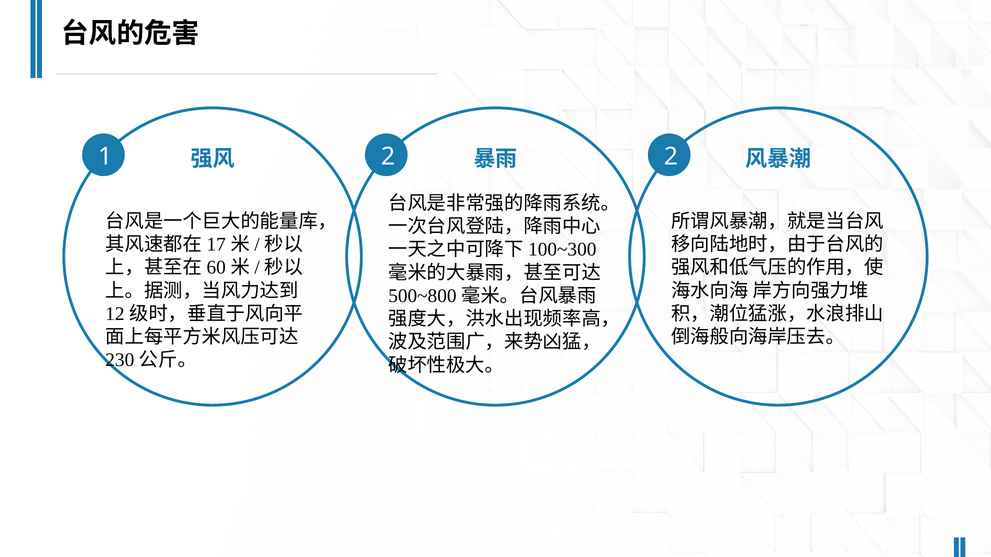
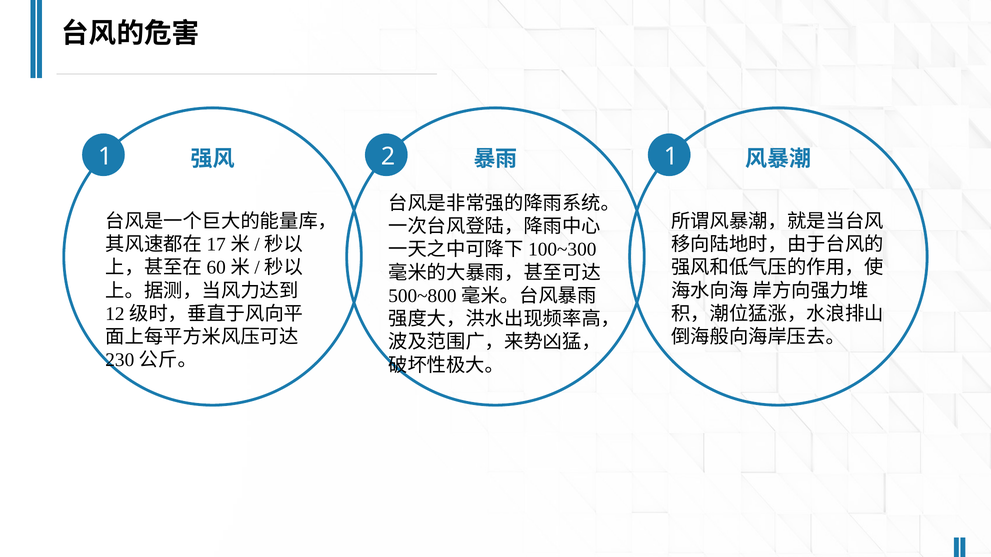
2 2: 2 -> 1 (671, 157)
